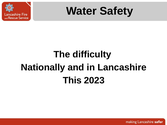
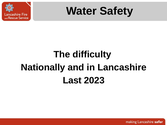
This: This -> Last (72, 81)
